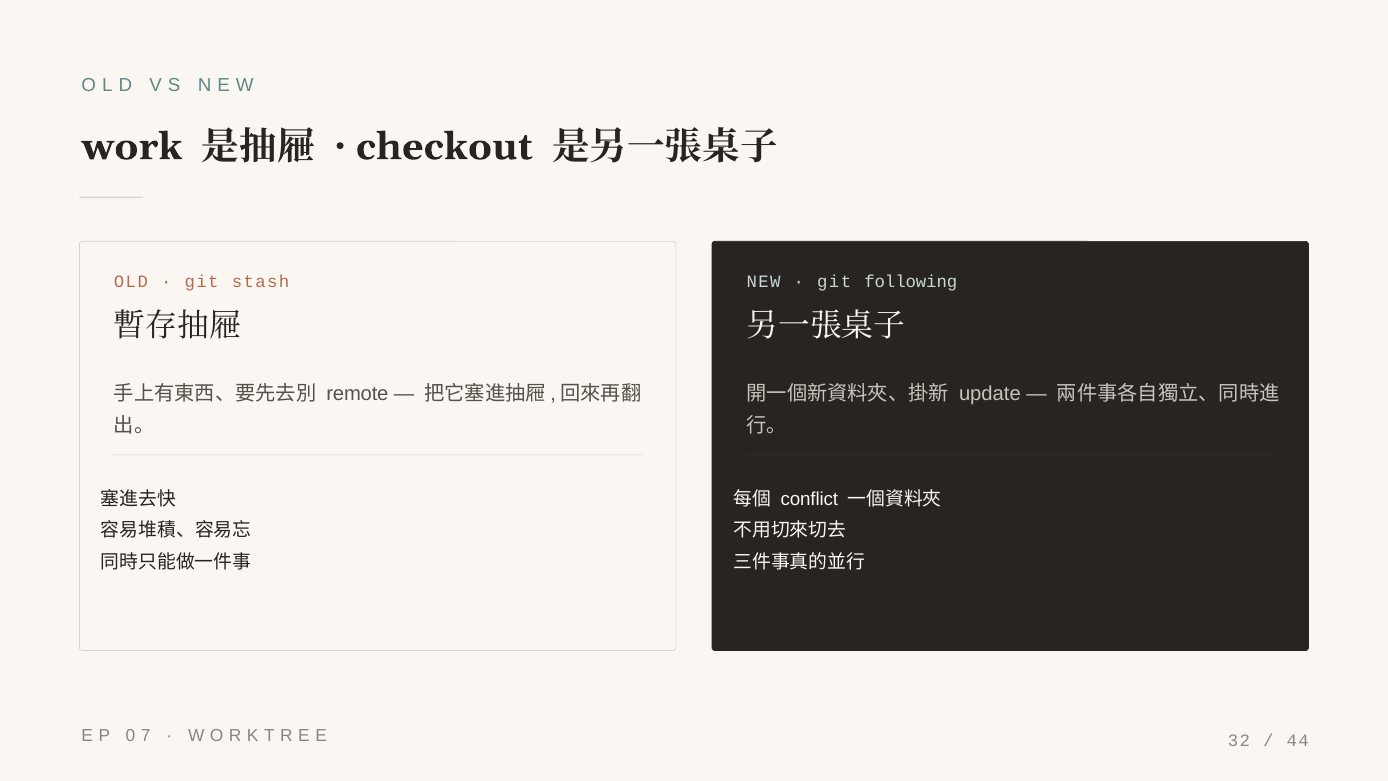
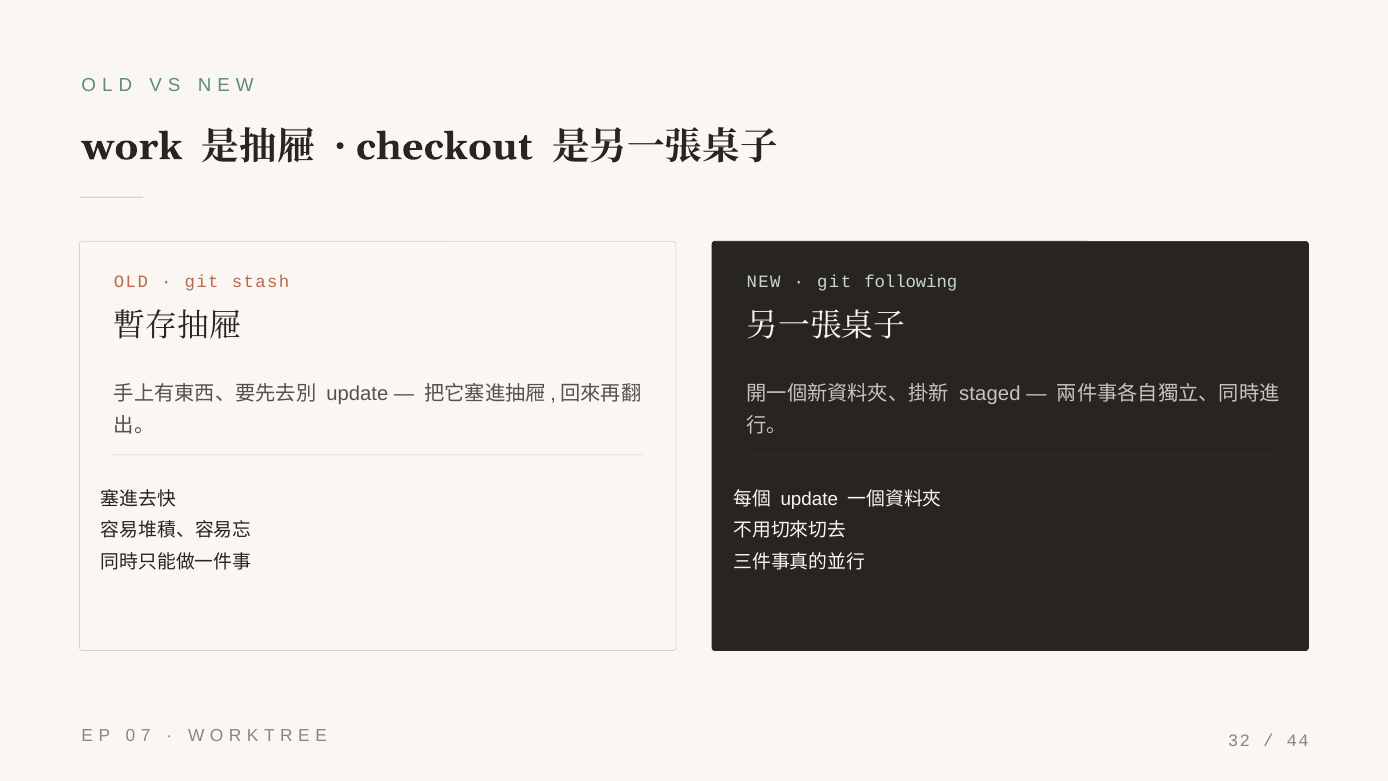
remote: remote -> update (357, 394)
update: update -> staged (990, 394)
conflict: conflict -> update (809, 499)
